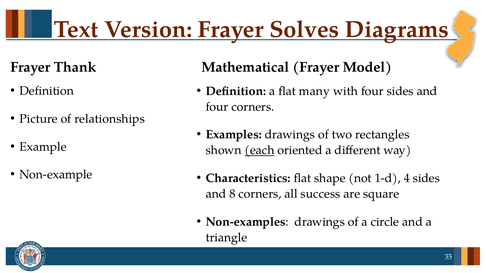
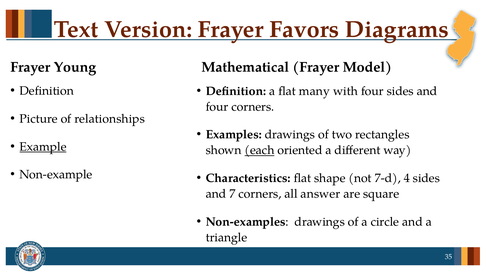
Solves: Solves -> Favors (304, 29)
Thank: Thank -> Young (75, 67)
Example underline: none -> present (43, 147)
1-d: 1-d -> 7-d (388, 178)
8: 8 -> 7 (232, 194)
success: success -> answer (320, 194)
